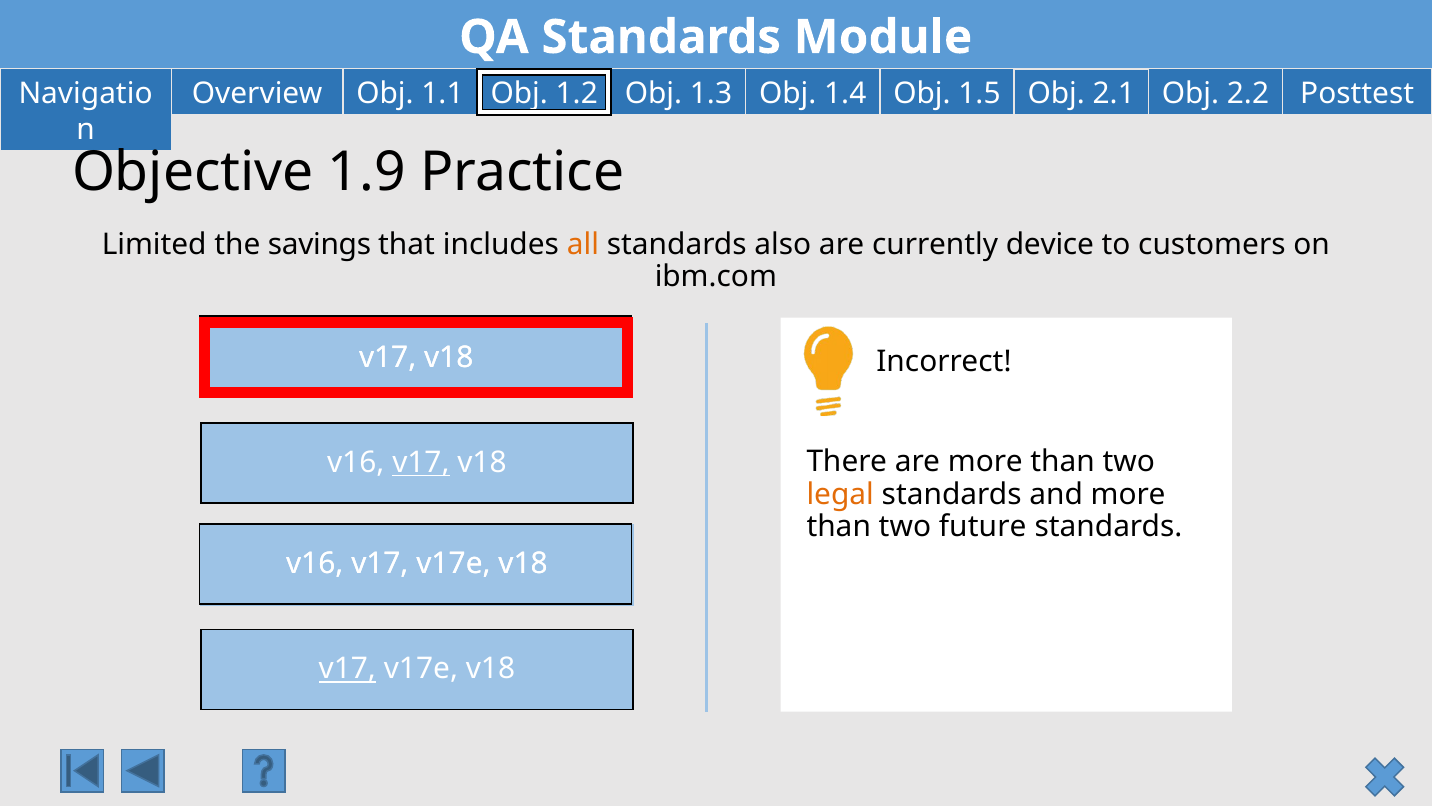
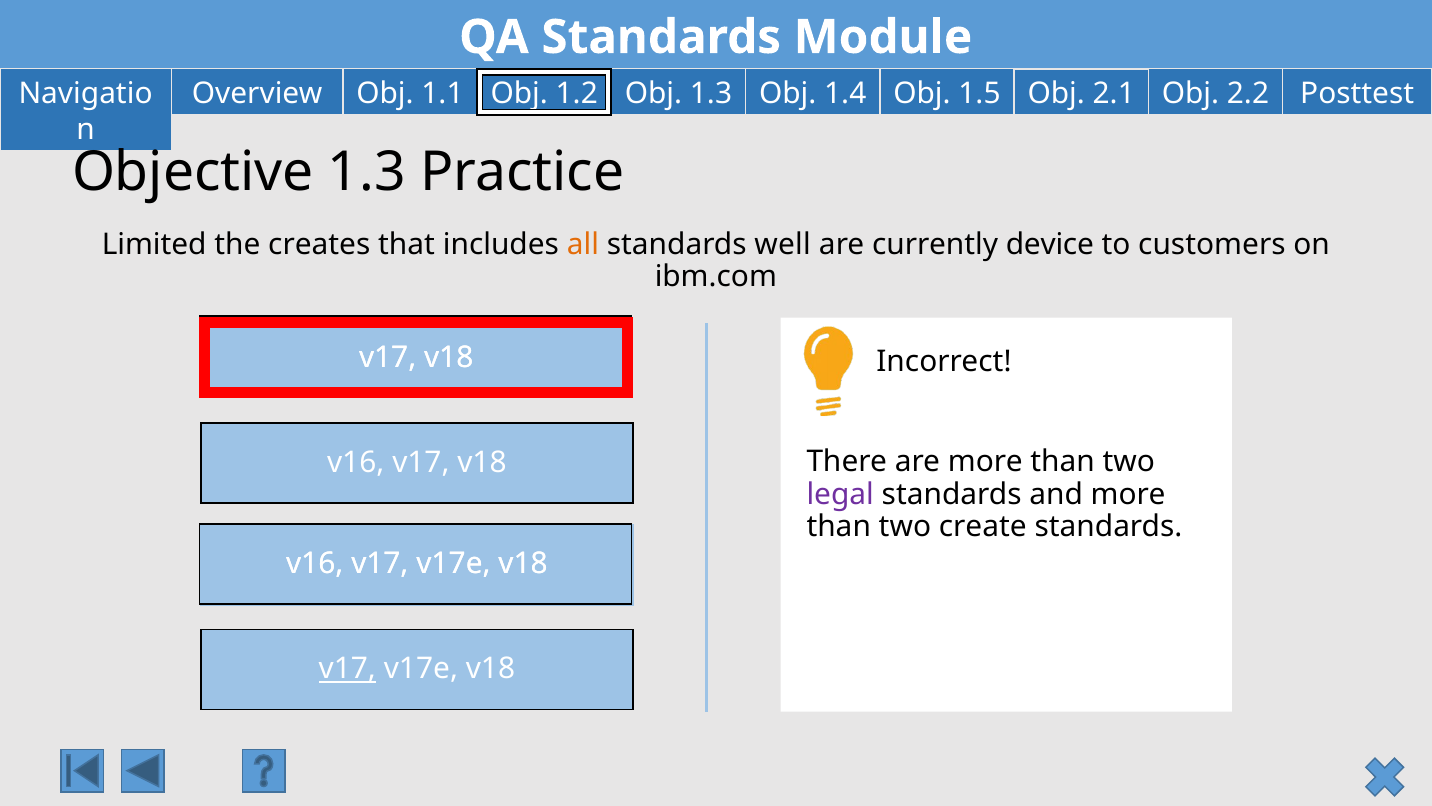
Objective 1.9: 1.9 -> 1.3 (367, 172)
savings: savings -> creates (319, 245)
also: also -> well (783, 245)
v17 underline: present -> none (421, 462)
legal colour: orange -> purple (840, 494)
future: future -> create (983, 526)
